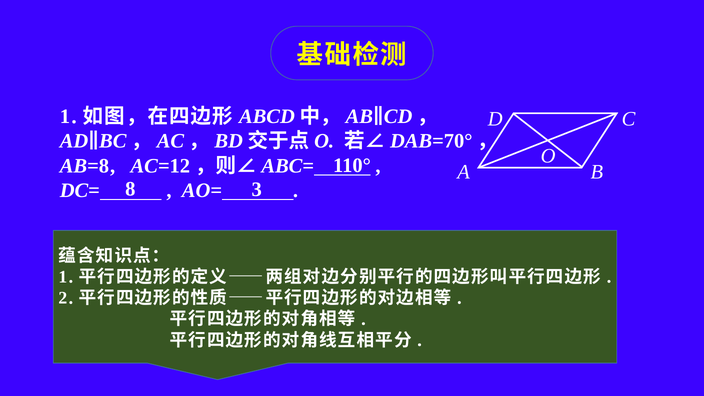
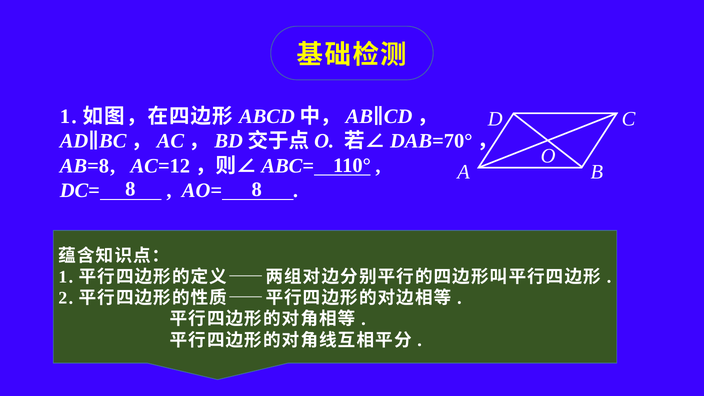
8 3: 3 -> 8 (257, 189)
